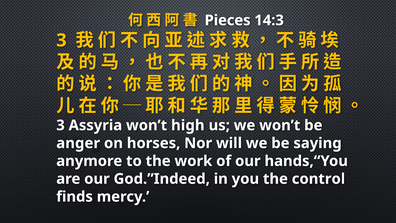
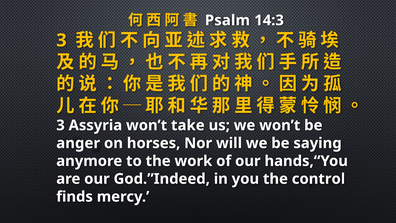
Pieces: Pieces -> Psalm (227, 20)
high: high -> take (188, 125)
